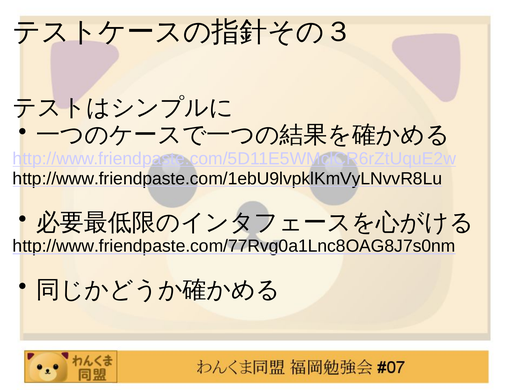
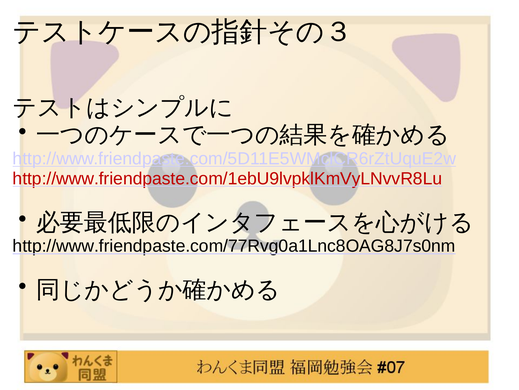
http://www.friendpaste.com/1ebU9lvpklKmVyLNvvR8Lu colour: black -> red (227, 178)
